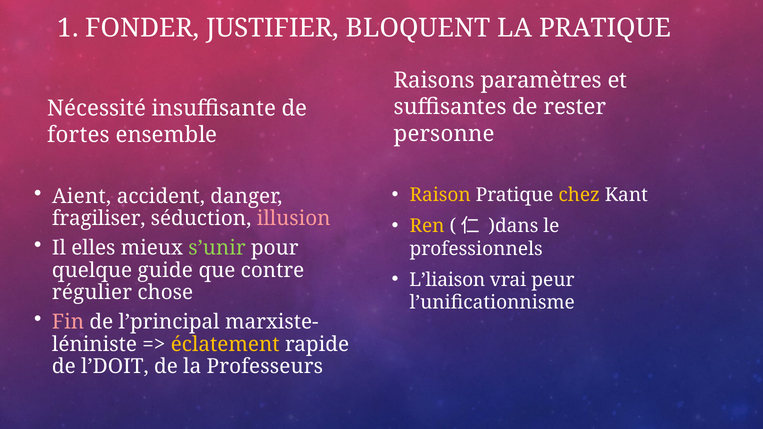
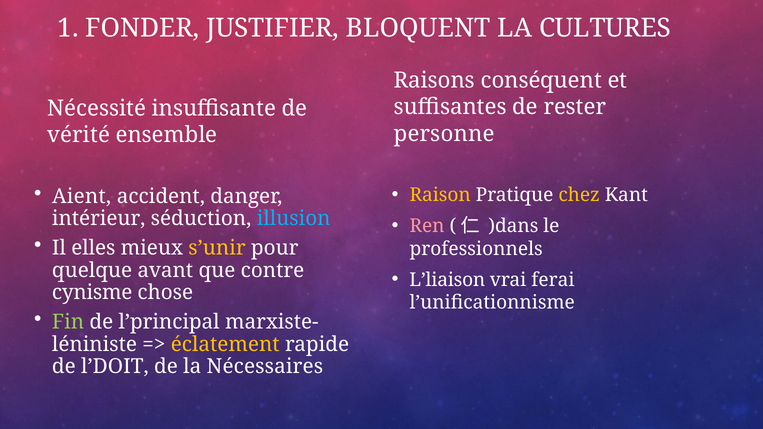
LA PRATIQUE: PRATIQUE -> CULTURES (605, 28)
paramètres: paramètres -> conséquent (541, 80)
fortes: fortes -> vérité (79, 135)
fragiliser: fragiliser -> intérieur (99, 219)
illusion colour: pink -> light blue (294, 219)
Ren colour: yellow -> pink (427, 226)
s’unir colour: light green -> yellow (217, 248)
guide: guide -> avant (165, 270)
peur: peur -> ferai (553, 280)
régulier: régulier -> cynisme (92, 293)
Fin colour: pink -> light green (68, 322)
Professeurs: Professeurs -> Nécessaires (265, 367)
